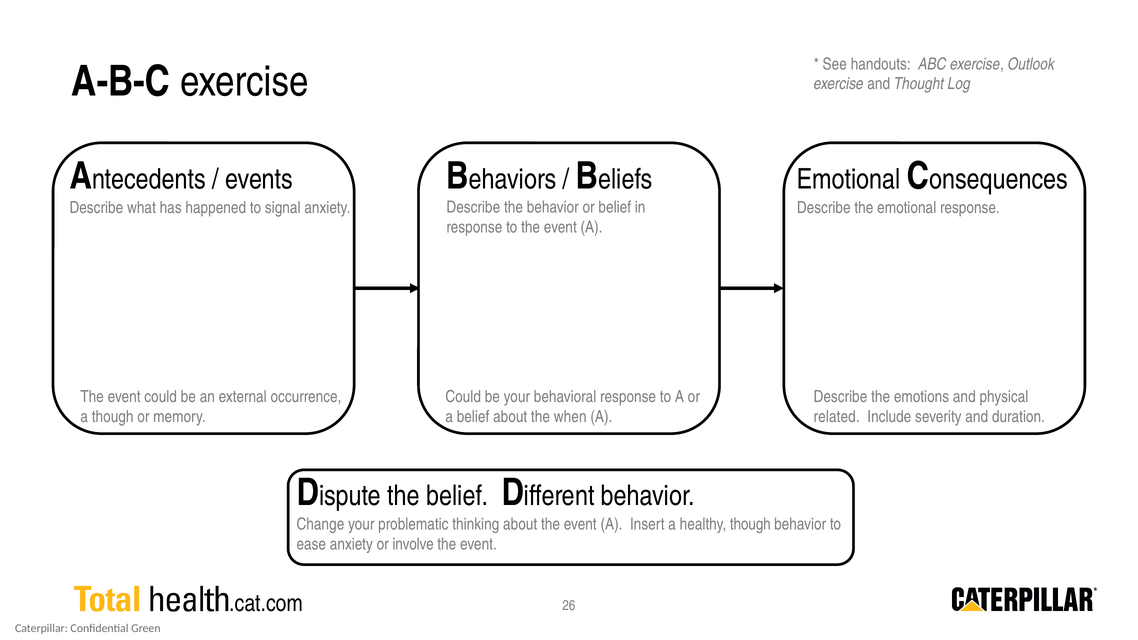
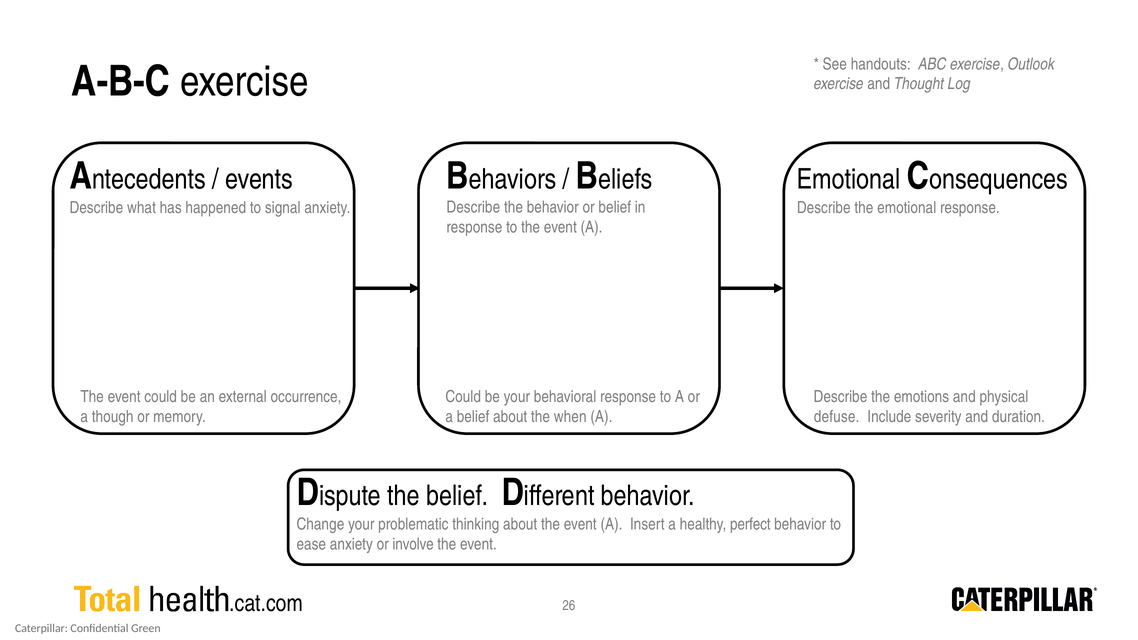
related: related -> defuse (837, 417)
healthy though: though -> perfect (750, 524)
